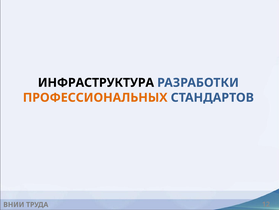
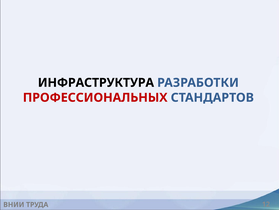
ПРОФЕССИОНАЛЬНЫХ colour: orange -> red (95, 97)
